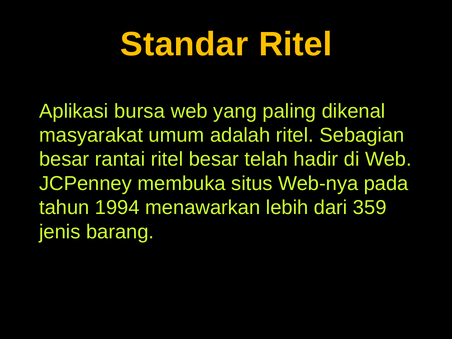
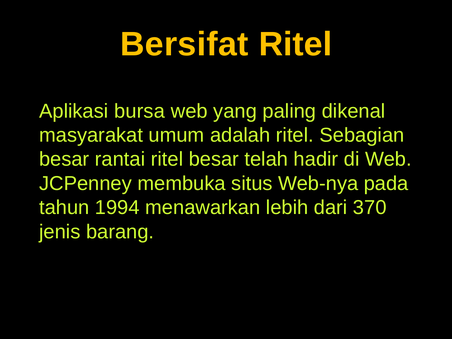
Standar: Standar -> Bersifat (184, 44)
359: 359 -> 370 (370, 208)
